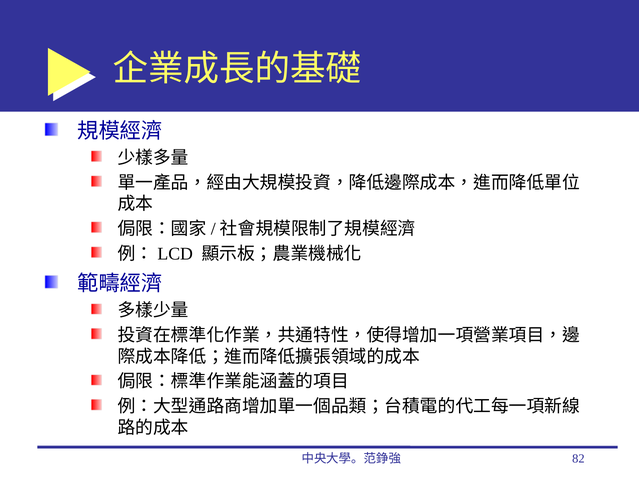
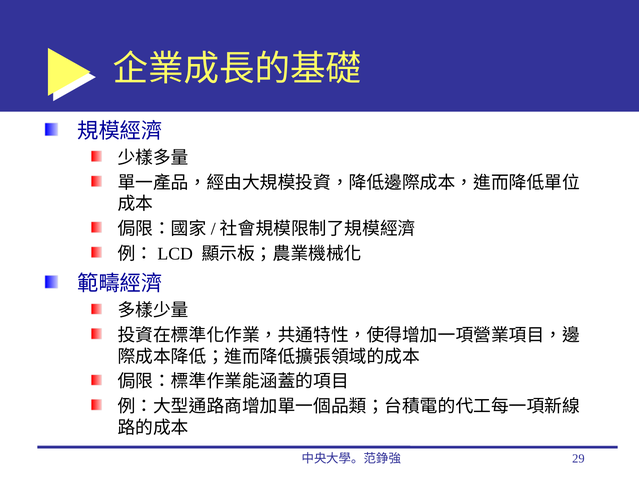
82: 82 -> 29 (578, 459)
